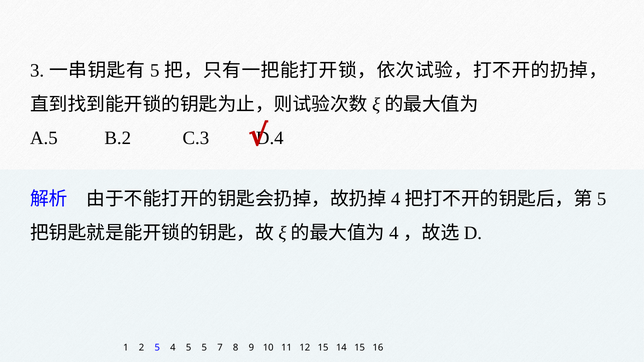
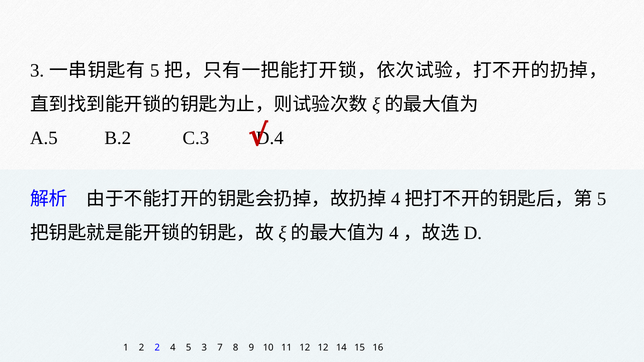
2 5: 5 -> 2 (157, 348)
5 5: 5 -> 3 (204, 348)
12 15: 15 -> 12 (323, 348)
